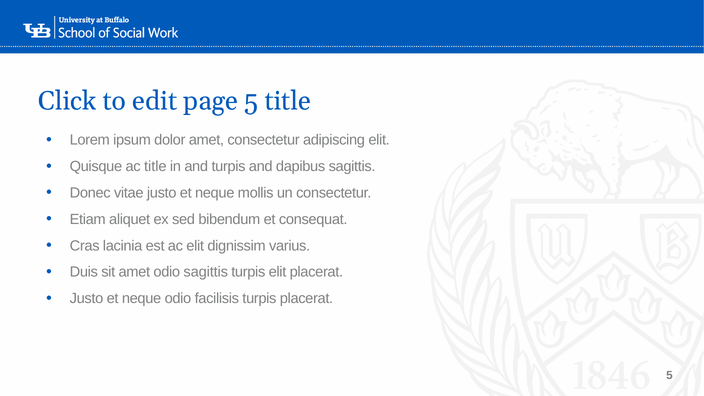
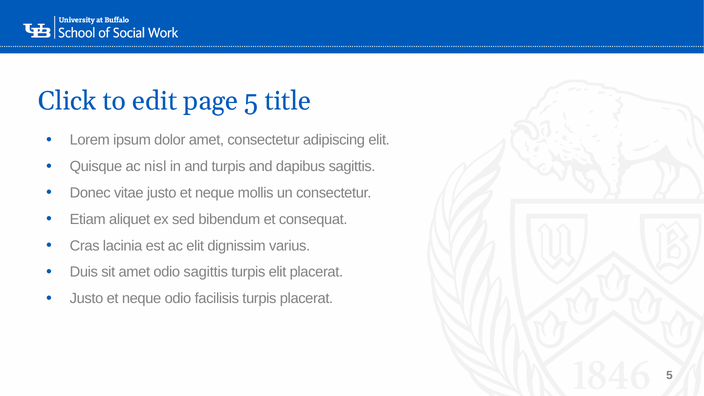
ac title: title -> nisl (155, 167)
